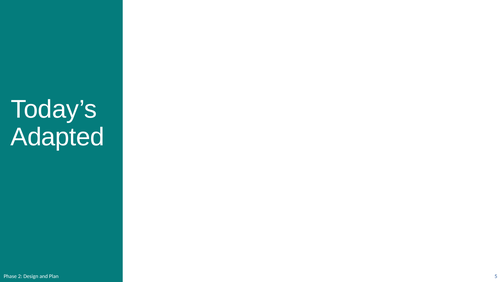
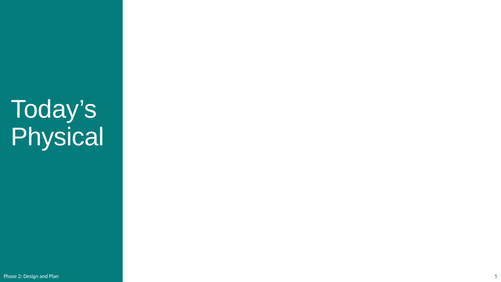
Adapted: Adapted -> Physical (57, 137)
